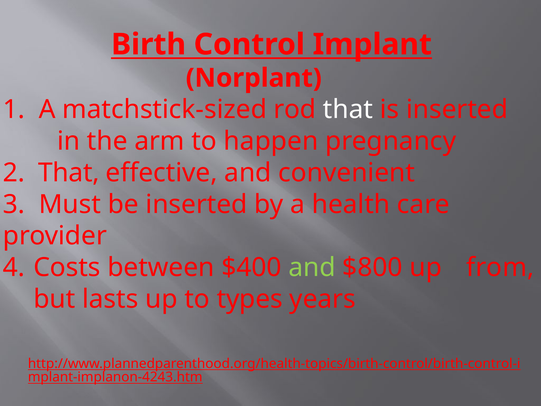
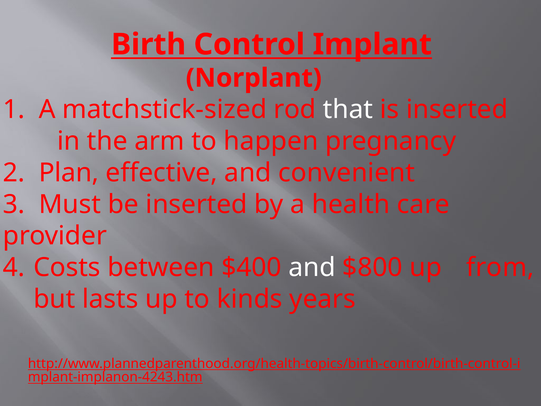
2 That: That -> Plan (69, 173)
and colour: light green -> white (312, 267)
types: types -> kinds (250, 299)
